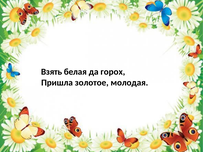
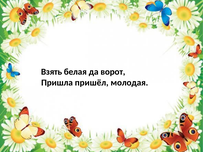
горох: горох -> ворот (113, 72)
золотое: золотое -> пришёл (92, 83)
